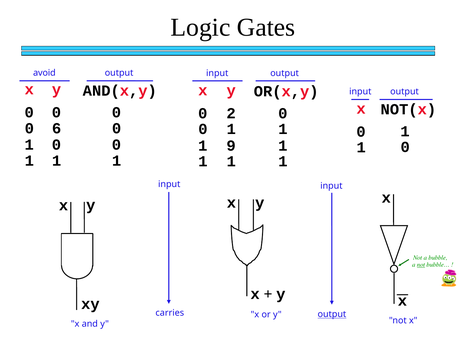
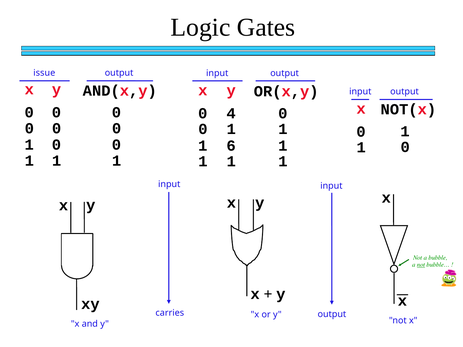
avoid: avoid -> issue (44, 73)
2: 2 -> 4 (231, 113)
6: 6 -> 0 (57, 128)
9: 9 -> 6 (231, 146)
output underline: present -> none (332, 315)
